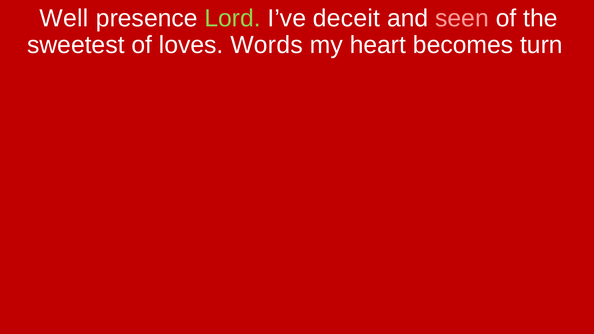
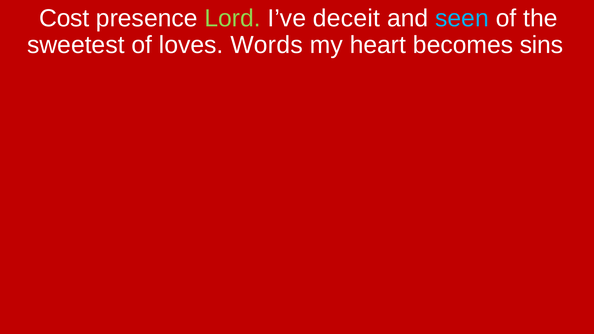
Well: Well -> Cost (64, 18)
seen colour: pink -> light blue (462, 18)
turn: turn -> sins (542, 45)
